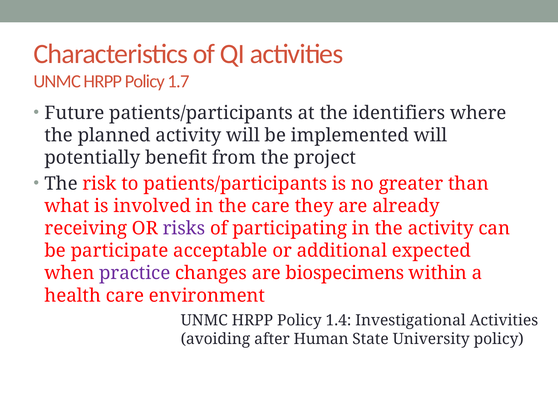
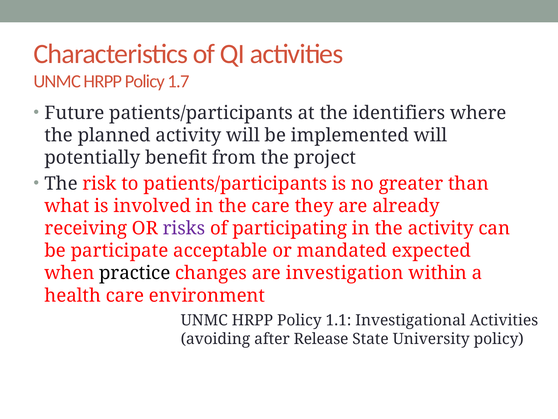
additional: additional -> mandated (342, 251)
practice colour: purple -> black (135, 273)
biospecimens: biospecimens -> investigation (345, 273)
1.4: 1.4 -> 1.1 (338, 320)
Human: Human -> Release (321, 339)
